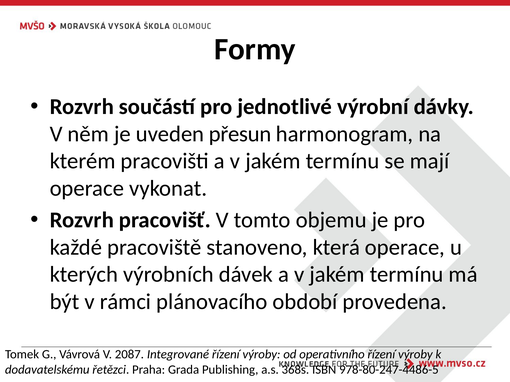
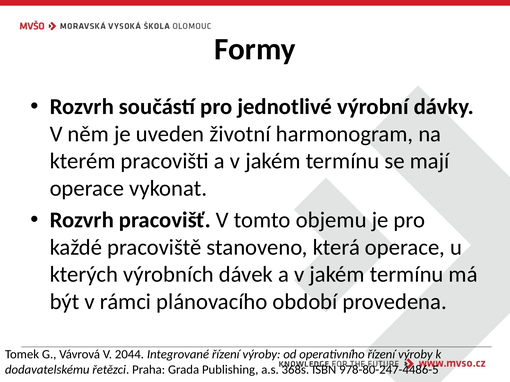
přesun: přesun -> životní (240, 134)
2087: 2087 -> 2044 (129, 355)
